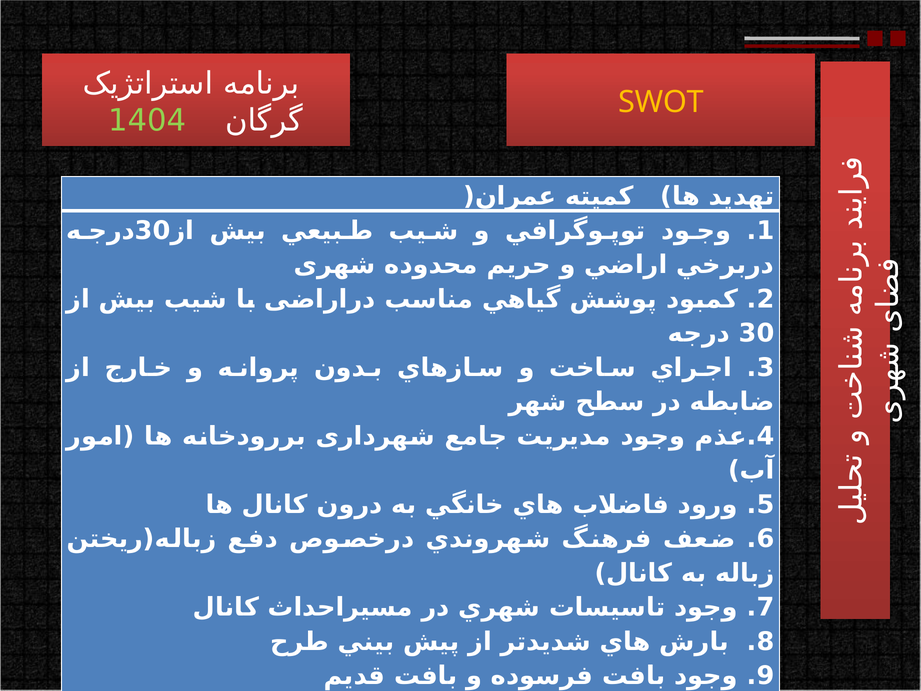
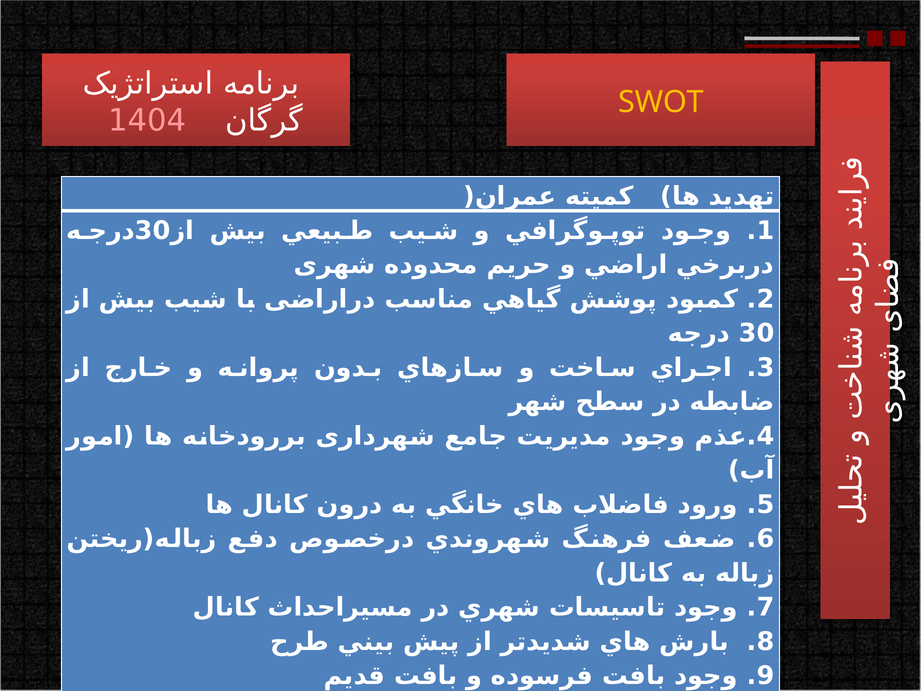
1404 colour: light green -> pink (147, 120)
